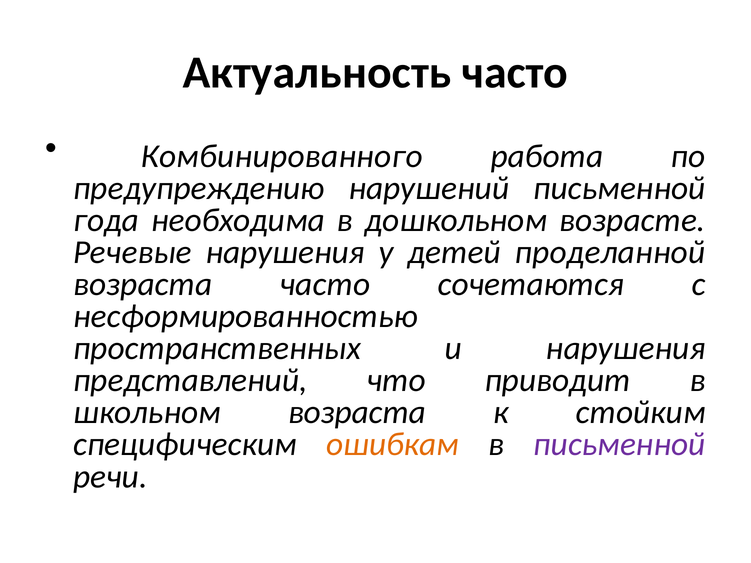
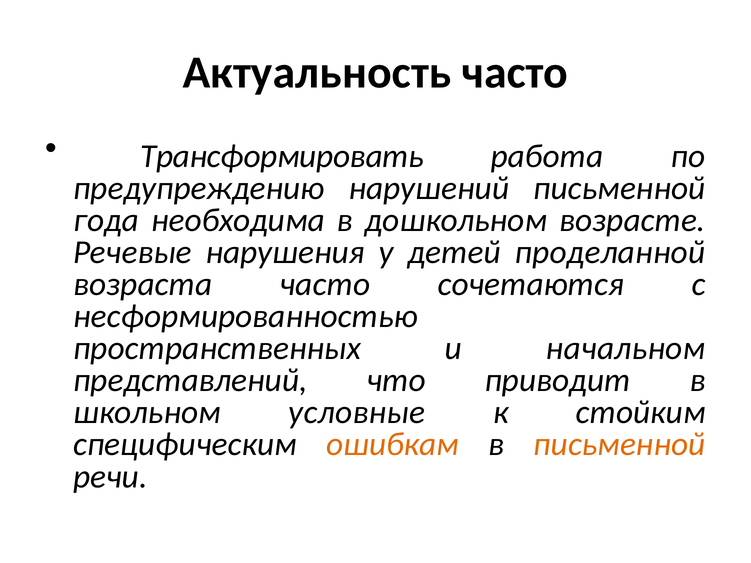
Комбинированного: Комбинированного -> Трансформировать (282, 156)
и нарушения: нарушения -> начальном (626, 349)
школьном возраста: возраста -> условные (357, 413)
письменной colour: purple -> orange (619, 445)
